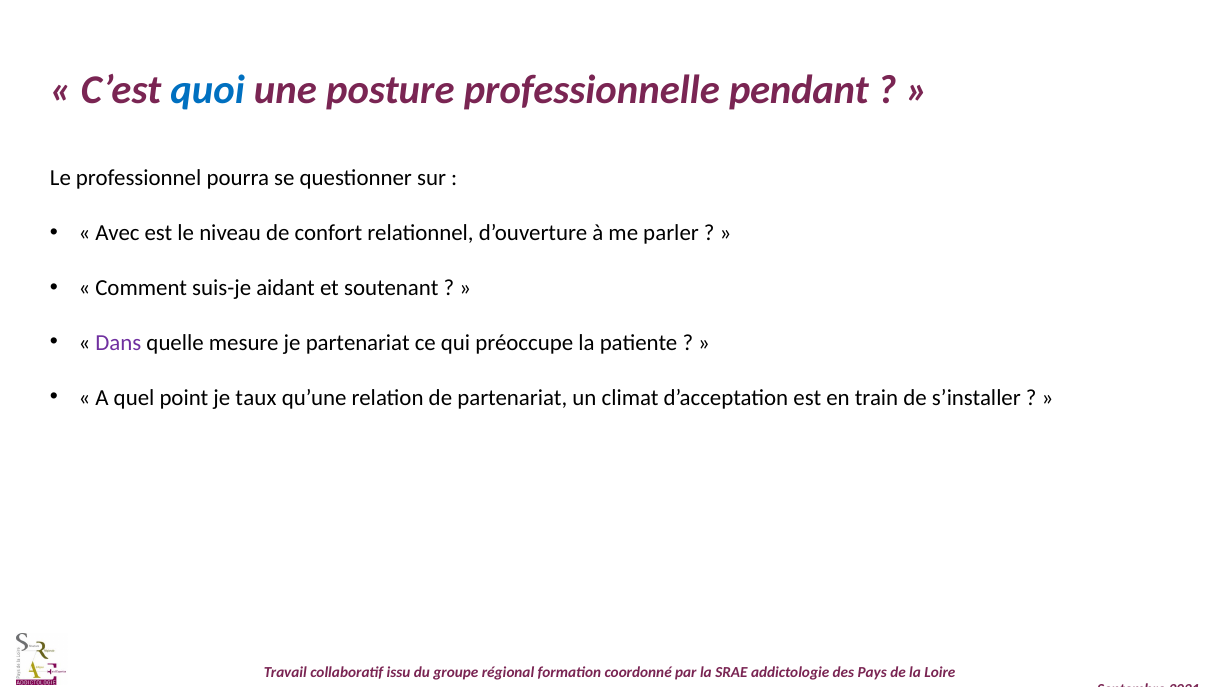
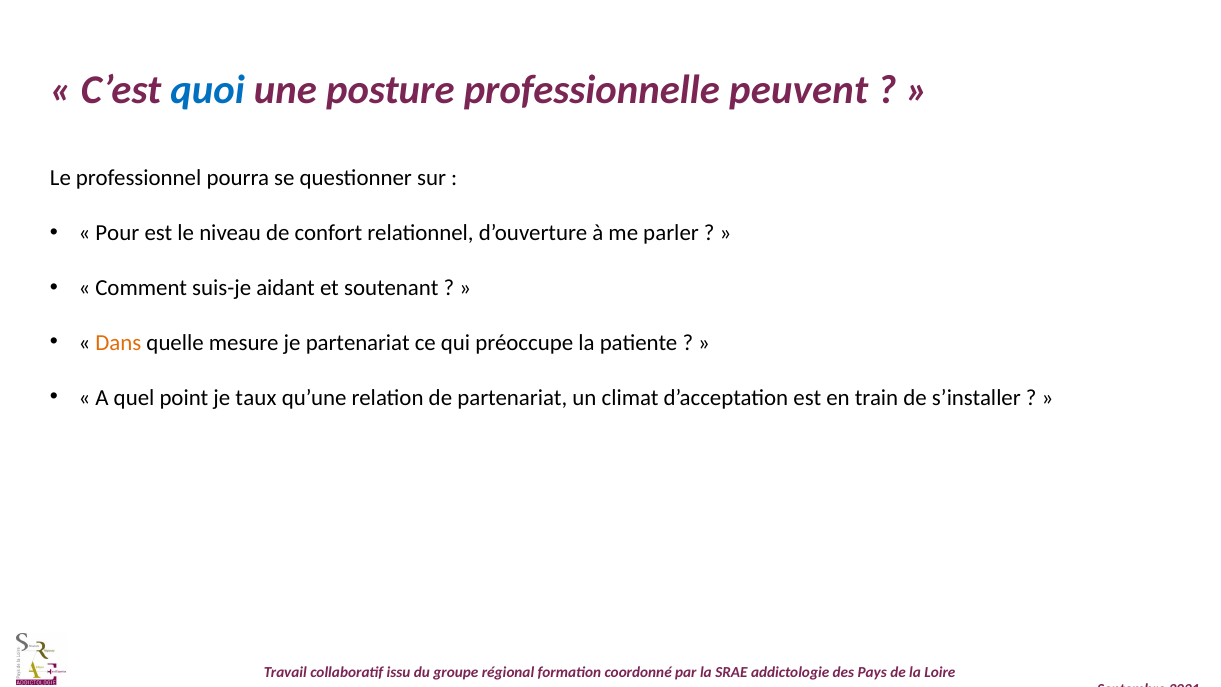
pendant: pendant -> peuvent (799, 90)
Avec: Avec -> Pour (117, 233)
Dans colour: purple -> orange (118, 343)
